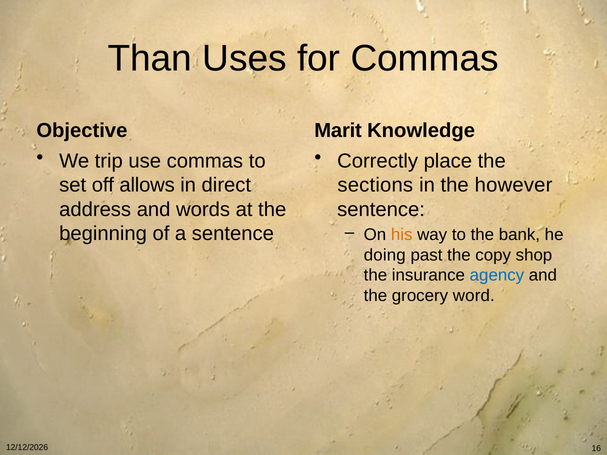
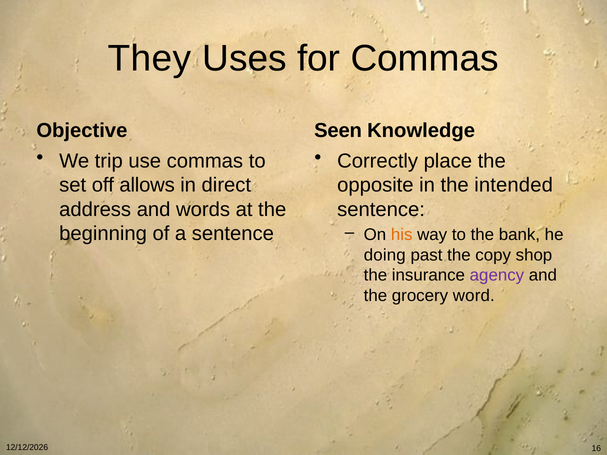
Than: Than -> They (150, 59)
Marit: Marit -> Seen (338, 131)
sections: sections -> opposite (375, 185)
however: however -> intended (514, 185)
agency colour: blue -> purple (497, 275)
